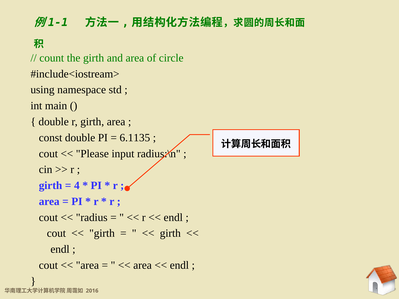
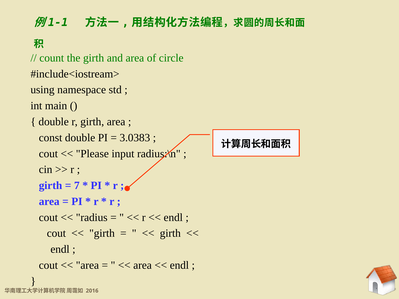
6.1135: 6.1135 -> 3.0383 (135, 138)
4: 4 -> 7 (77, 186)
